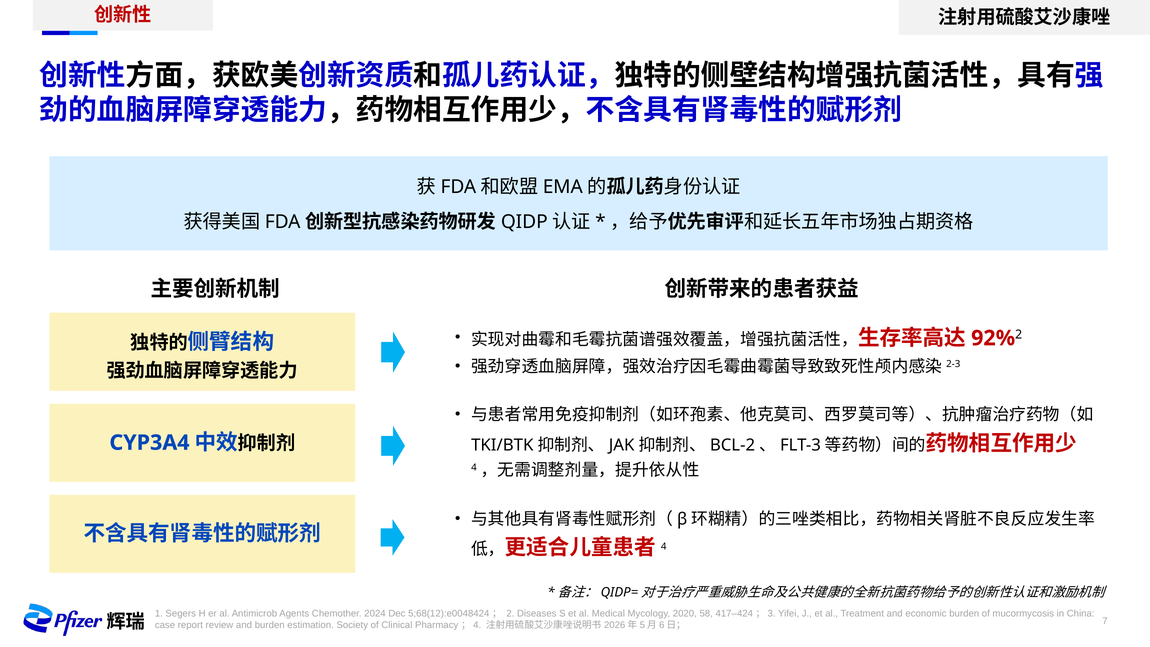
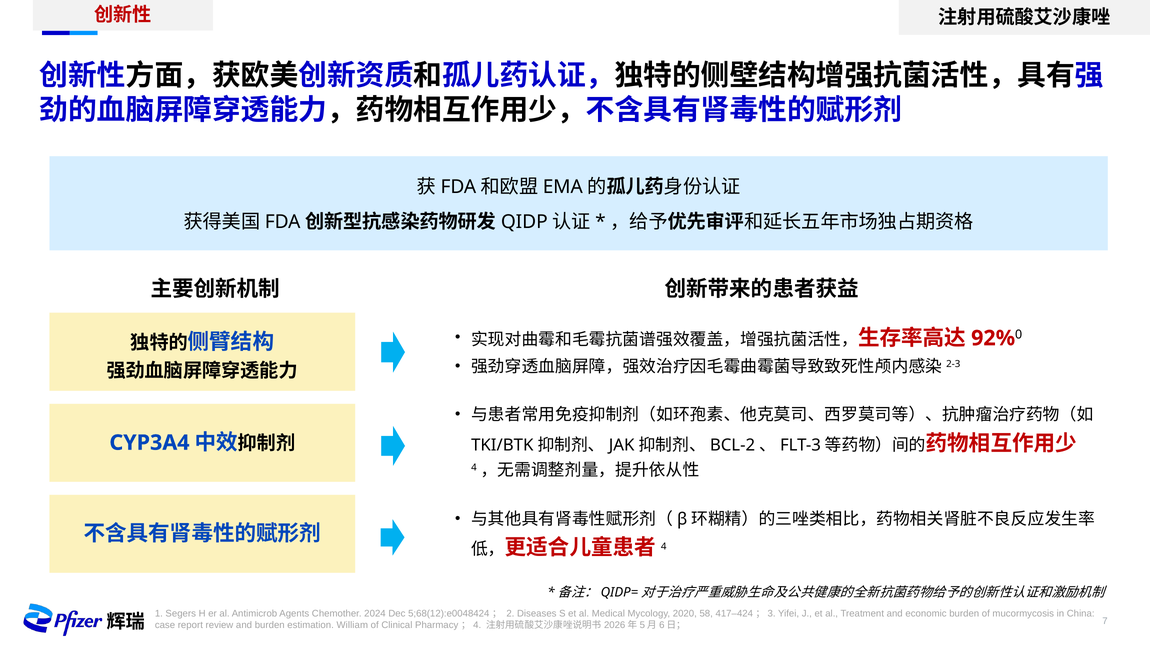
2: 2 -> 0 (1019, 335)
Society: Society -> William (352, 625)
